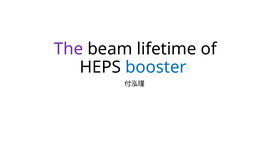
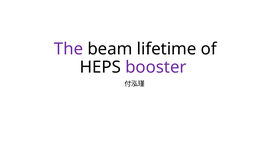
booster colour: blue -> purple (156, 67)
